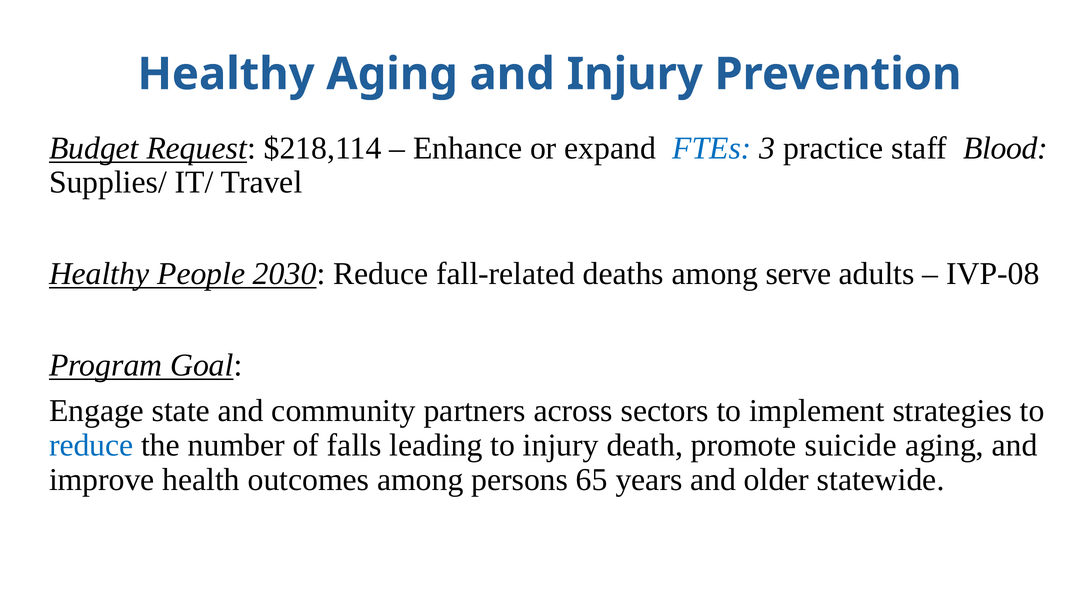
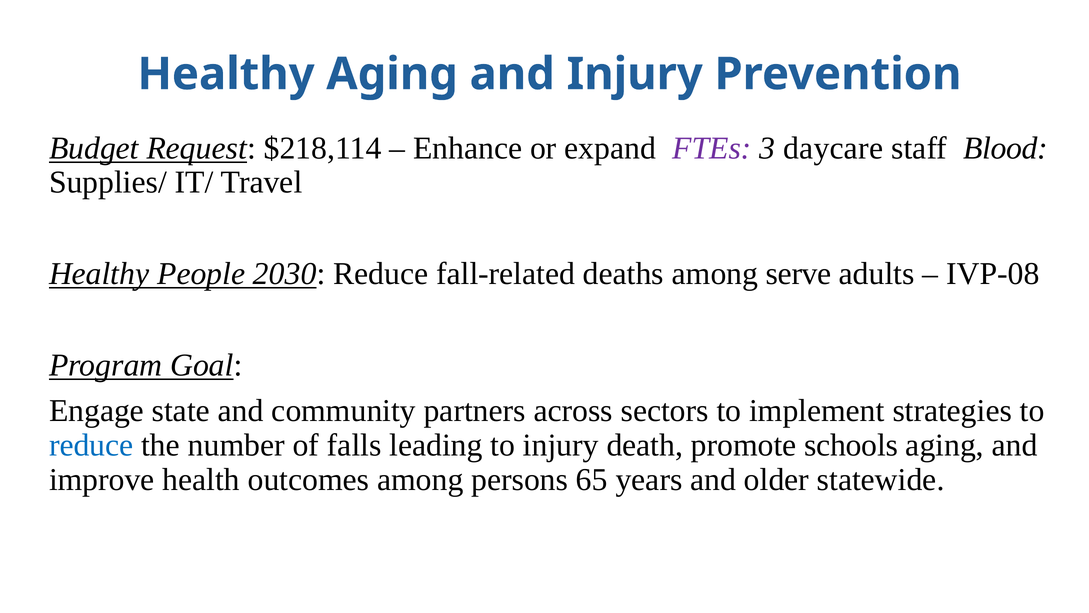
FTEs colour: blue -> purple (712, 148)
practice: practice -> daycare (833, 148)
suicide: suicide -> schools (851, 445)
